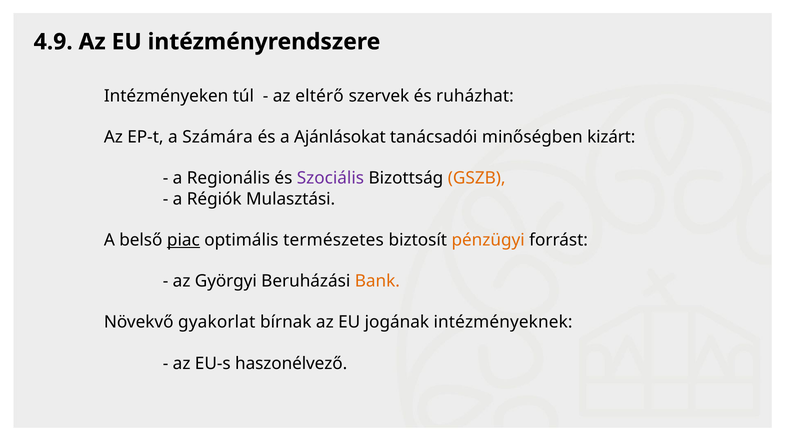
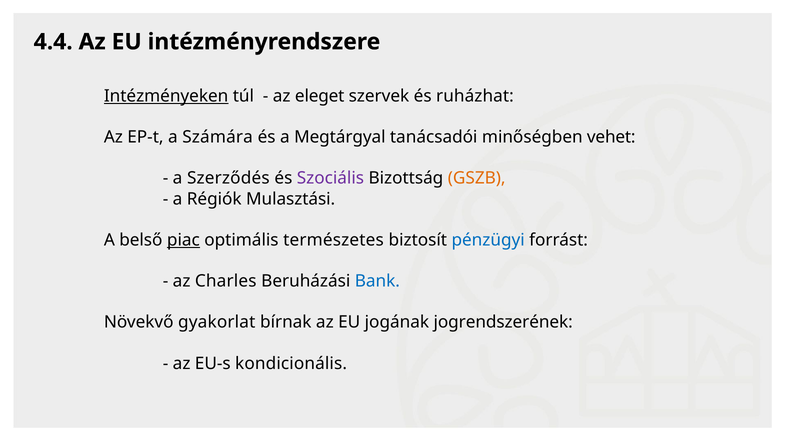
4.9: 4.9 -> 4.4 (53, 42)
Intézményeken underline: none -> present (166, 96)
eltérő: eltérő -> eleget (320, 96)
Ajánlásokat: Ajánlásokat -> Megtárgyal (340, 137)
kizárt: kizárt -> vehet (611, 137)
Regionális: Regionális -> Szerződés (228, 178)
pénzügyi colour: orange -> blue (488, 240)
Györgyi: Györgyi -> Charles (226, 282)
Bank colour: orange -> blue (377, 282)
intézményeknek: intézményeknek -> jogrendszerének (503, 323)
haszonélvező: haszonélvező -> kondicionális (291, 364)
